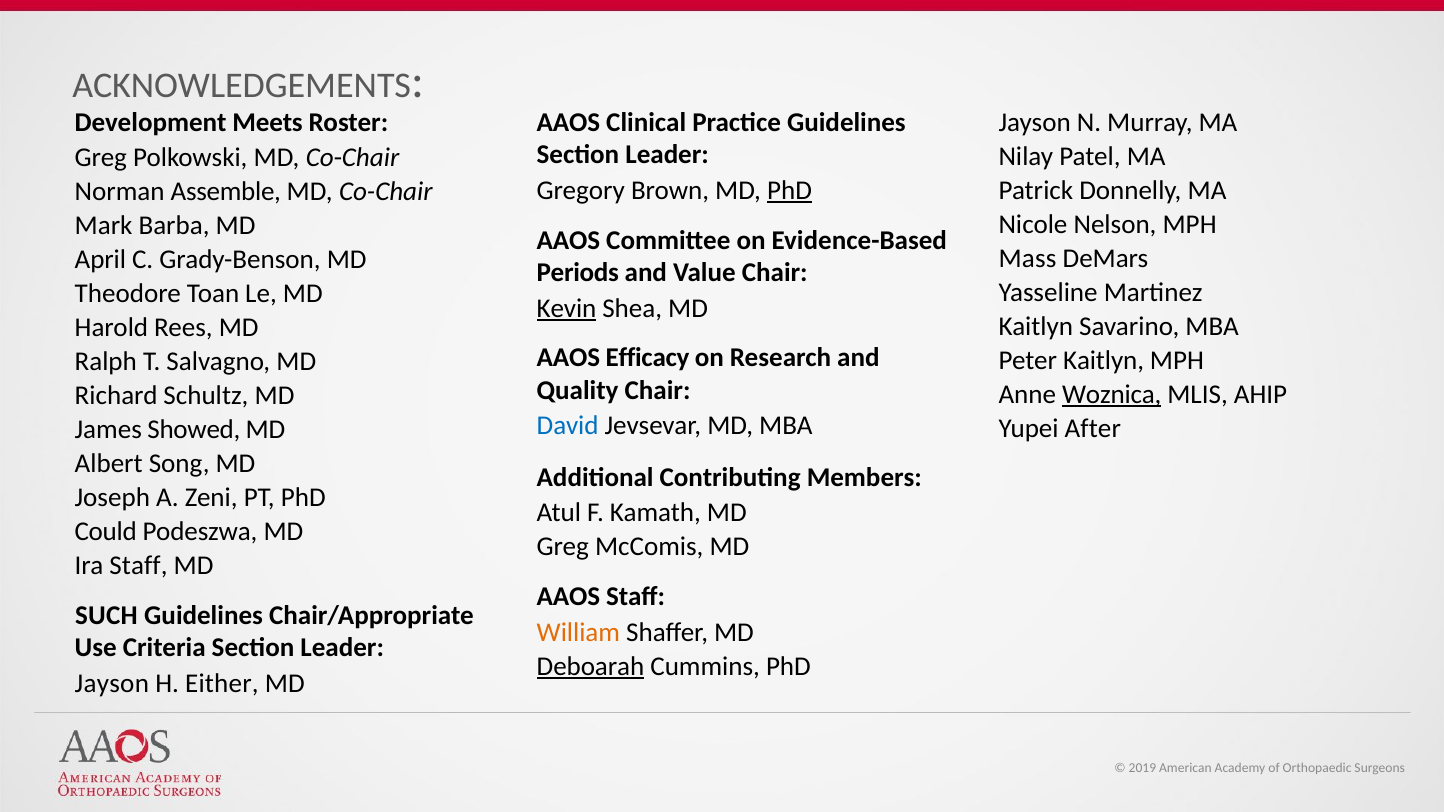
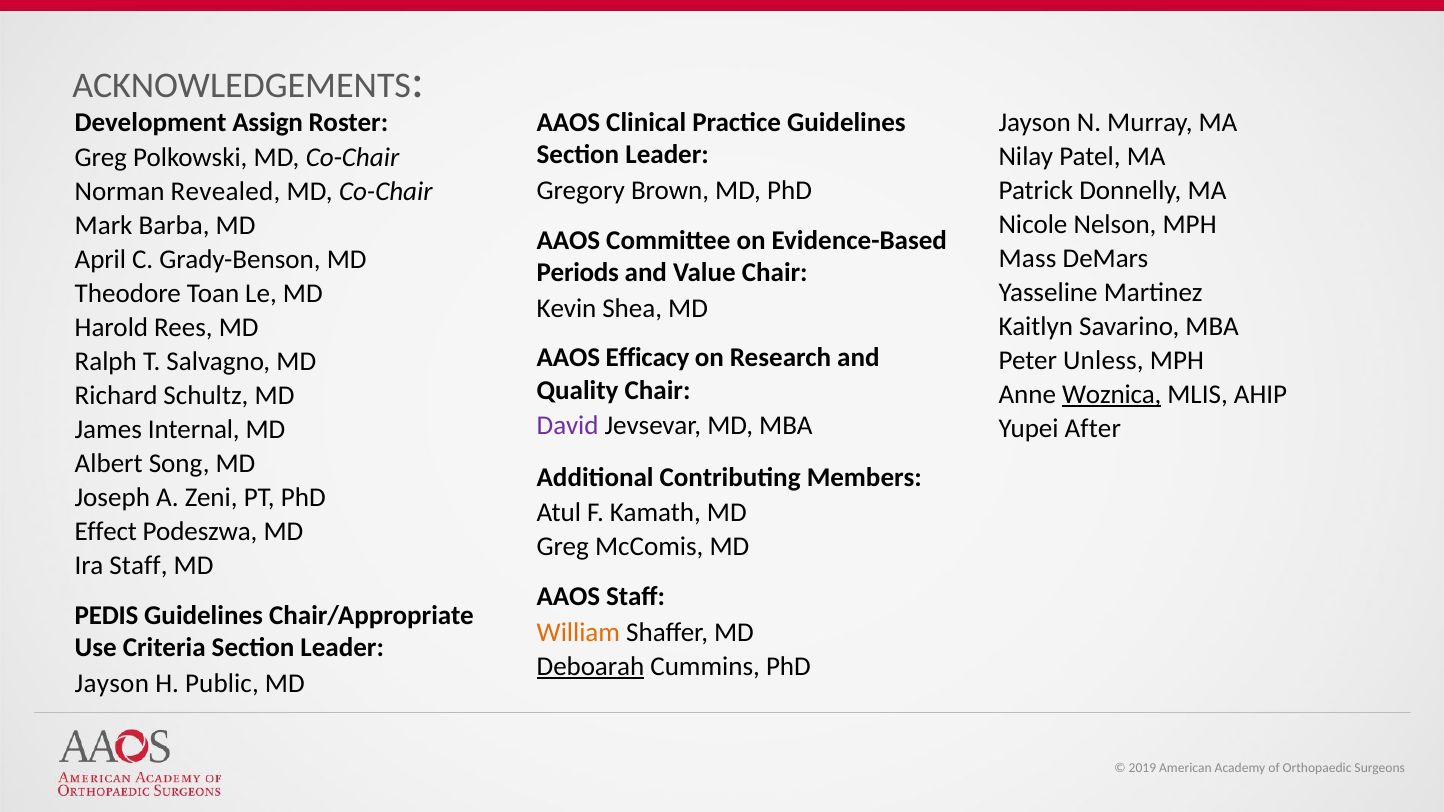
Meets: Meets -> Assign (268, 122)
PhD underline: present -> none (790, 190)
Assemble: Assemble -> Revealed (226, 192)
Kevin underline: present -> none (567, 308)
Peter Kaitlyn: Kaitlyn -> Unless (1103, 360)
David colour: blue -> purple (568, 426)
Showed: Showed -> Internal (194, 430)
Could: Could -> Effect (106, 532)
SUCH: SUCH -> PEDIS (107, 616)
Either: Either -> Public (222, 684)
